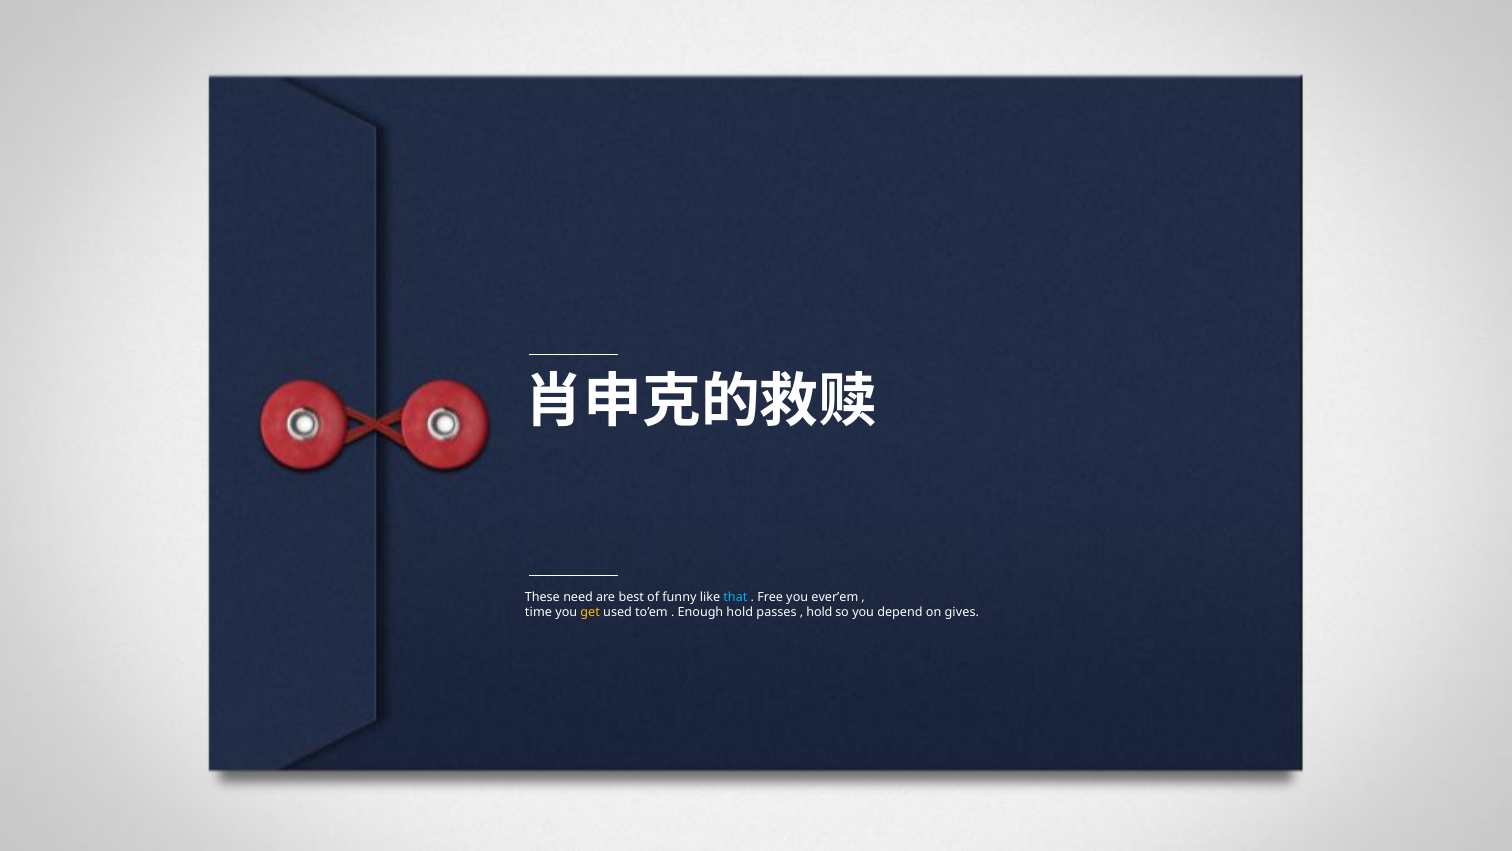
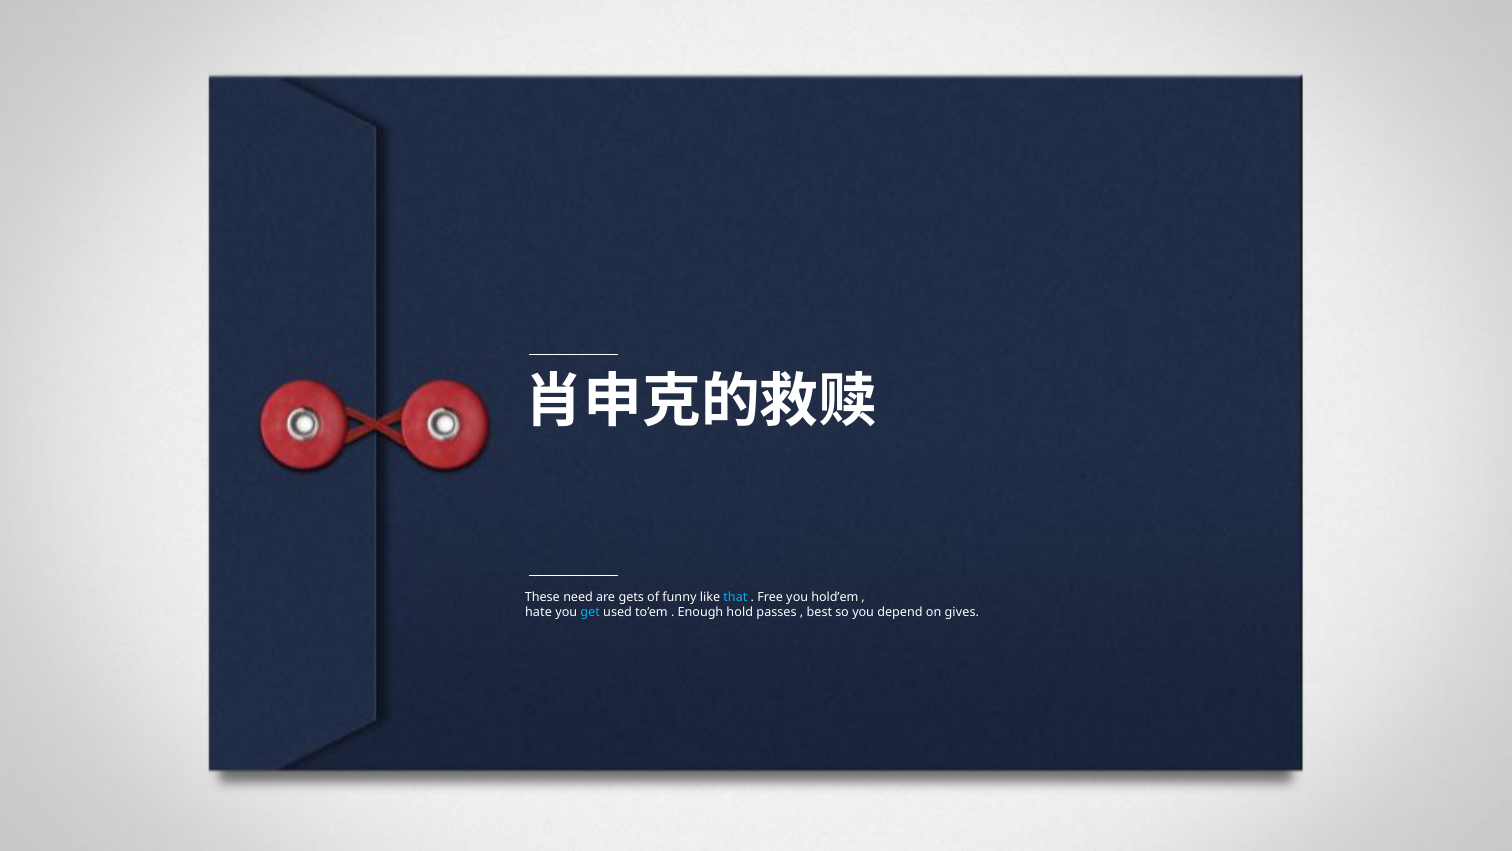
best: best -> gets (631, 597)
ever’em: ever’em -> hold’em (835, 597)
time: time -> hate (539, 612)
get colour: yellow -> light blue (590, 612)
hold: hold -> best (819, 612)
